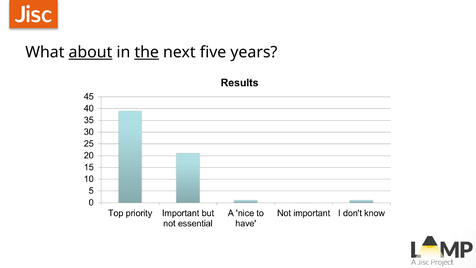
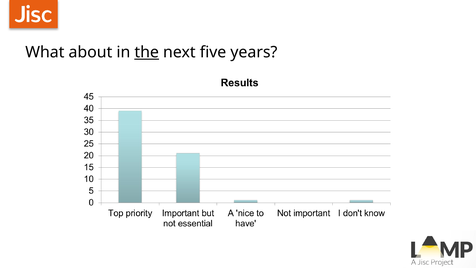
about underline: present -> none (90, 52)
